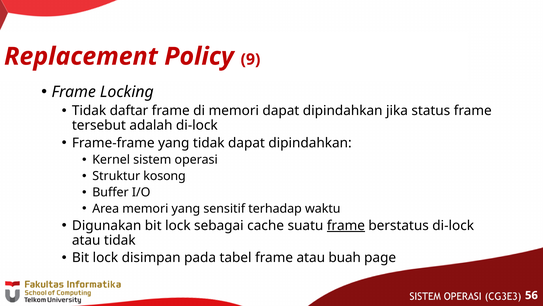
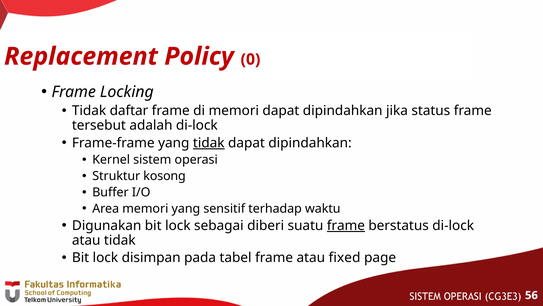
9: 9 -> 0 (250, 59)
tidak underline: none -> present (209, 143)
cache: cache -> diberi (266, 225)
buah: buah -> fixed (345, 257)
